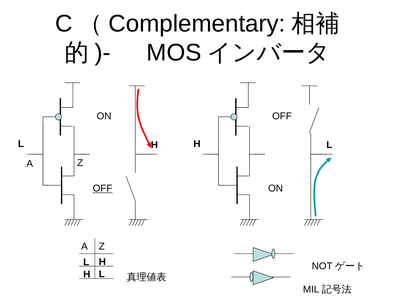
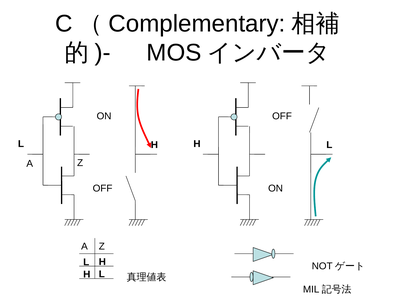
OFF underline: present -> none (103, 189)
